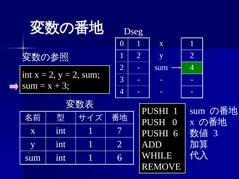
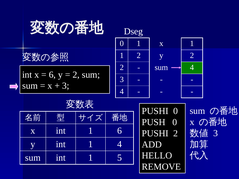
2: 2 -> 6 (52, 75)
PUSHI 1: 1 -> 0 (176, 111)
1 7: 7 -> 6 (120, 131)
PUSHI 6: 6 -> 2 (176, 133)
int 1 2: 2 -> 4 (120, 144)
WHILE: WHILE -> HELLO (157, 156)
1 6: 6 -> 5 (120, 158)
